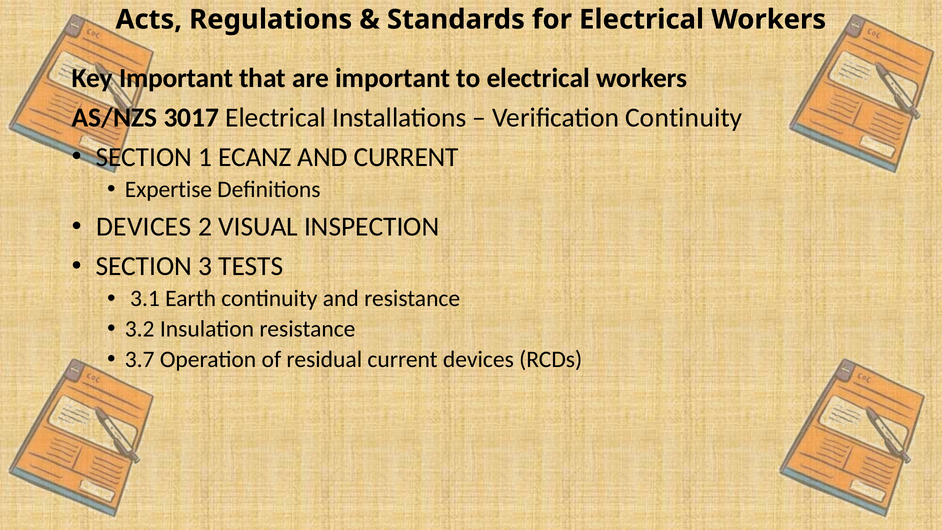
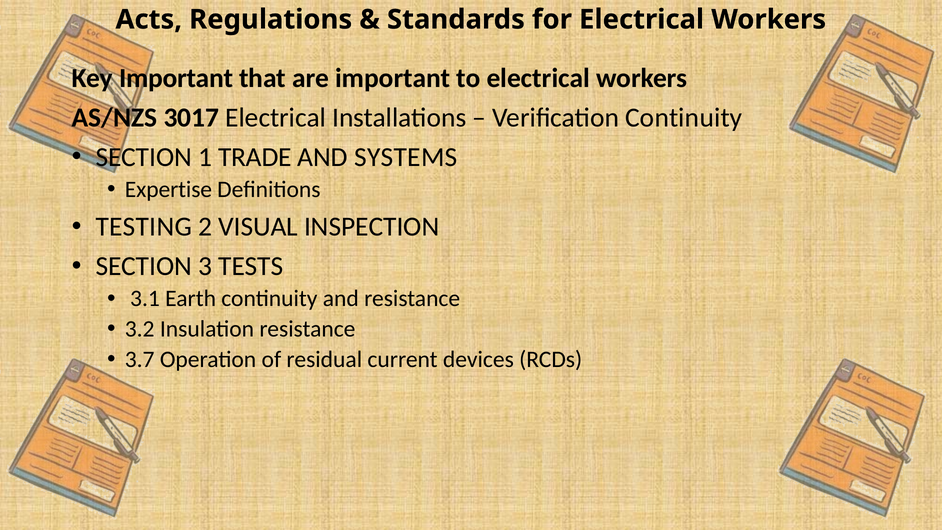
ECANZ: ECANZ -> TRADE (255, 157)
AND CURRENT: CURRENT -> SYSTEMS (406, 157)
DEVICES: DEVICES -> TESTING (144, 227)
